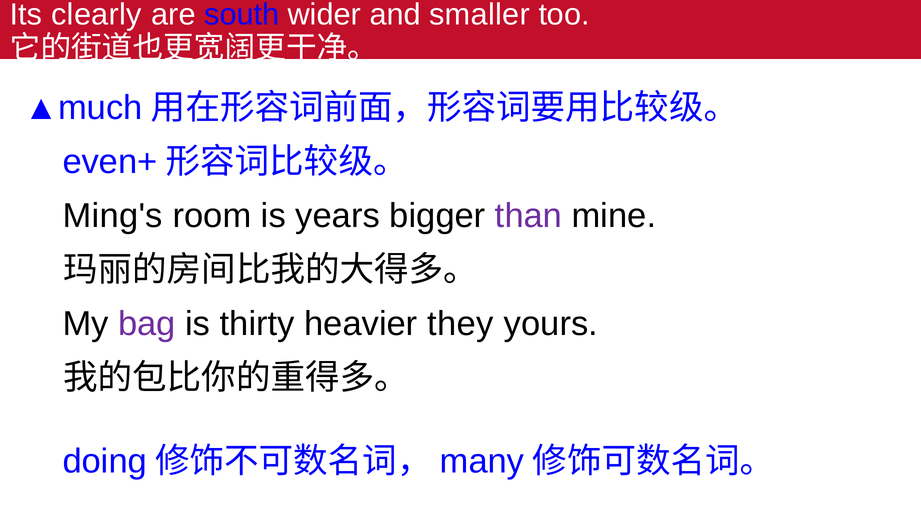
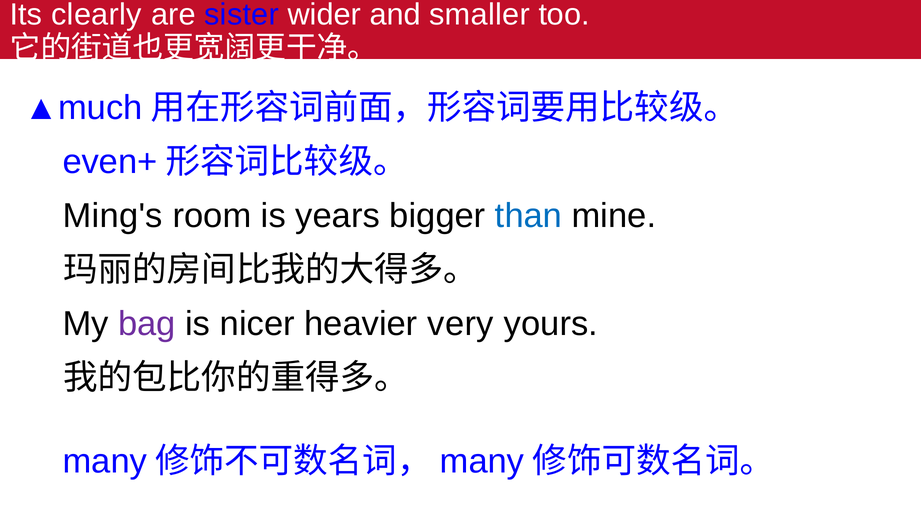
south: south -> sister (242, 15)
than colour: purple -> blue (529, 216)
thirty: thirty -> nicer (257, 324)
they: they -> very (461, 324)
doing: doing -> many (105, 462)
